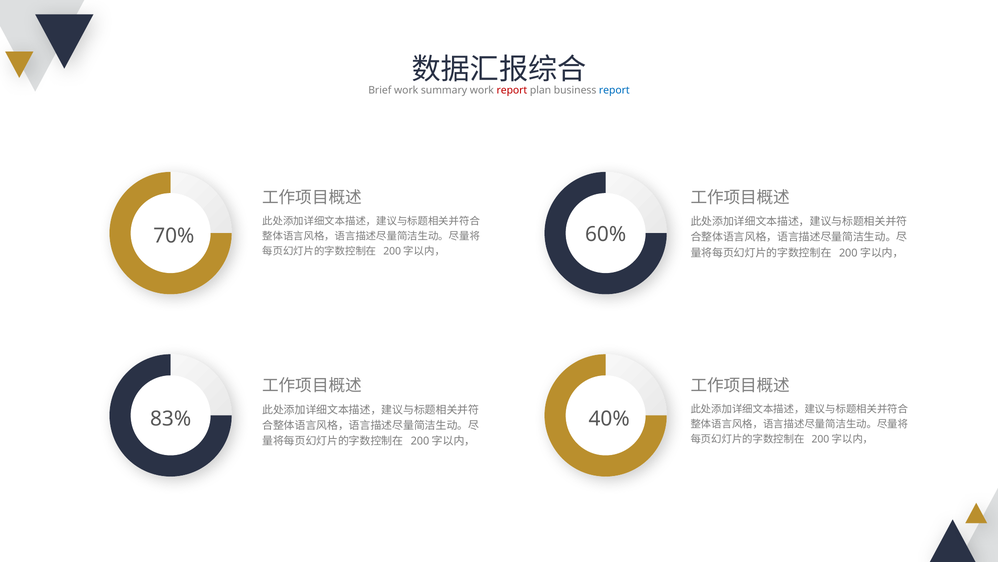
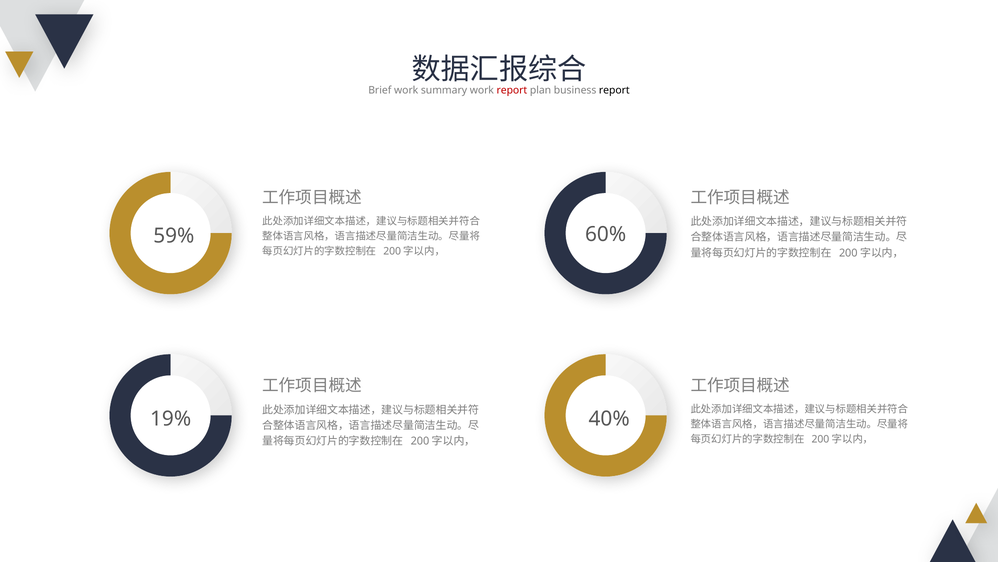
report colour: blue -> black (614, 90)
70%: 70% -> 59% (174, 235)
83%: 83% -> 19% (171, 418)
